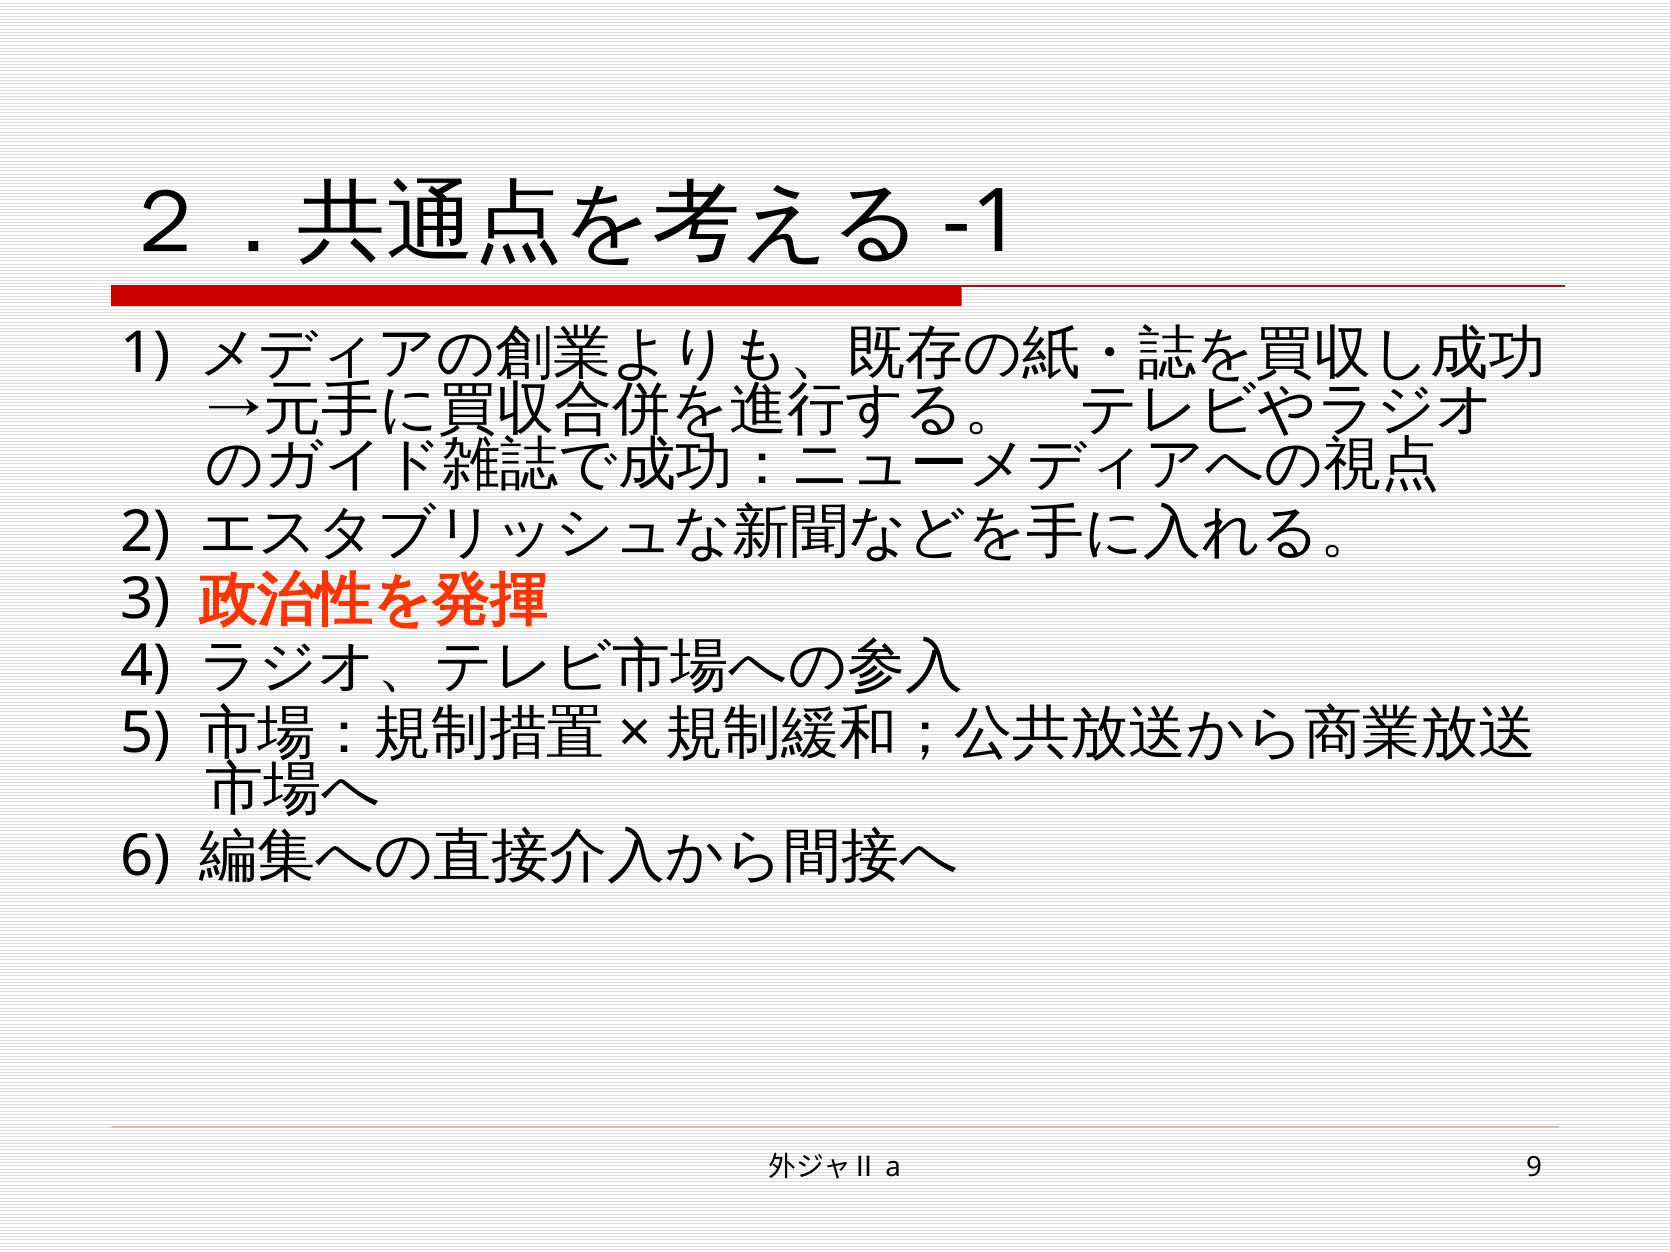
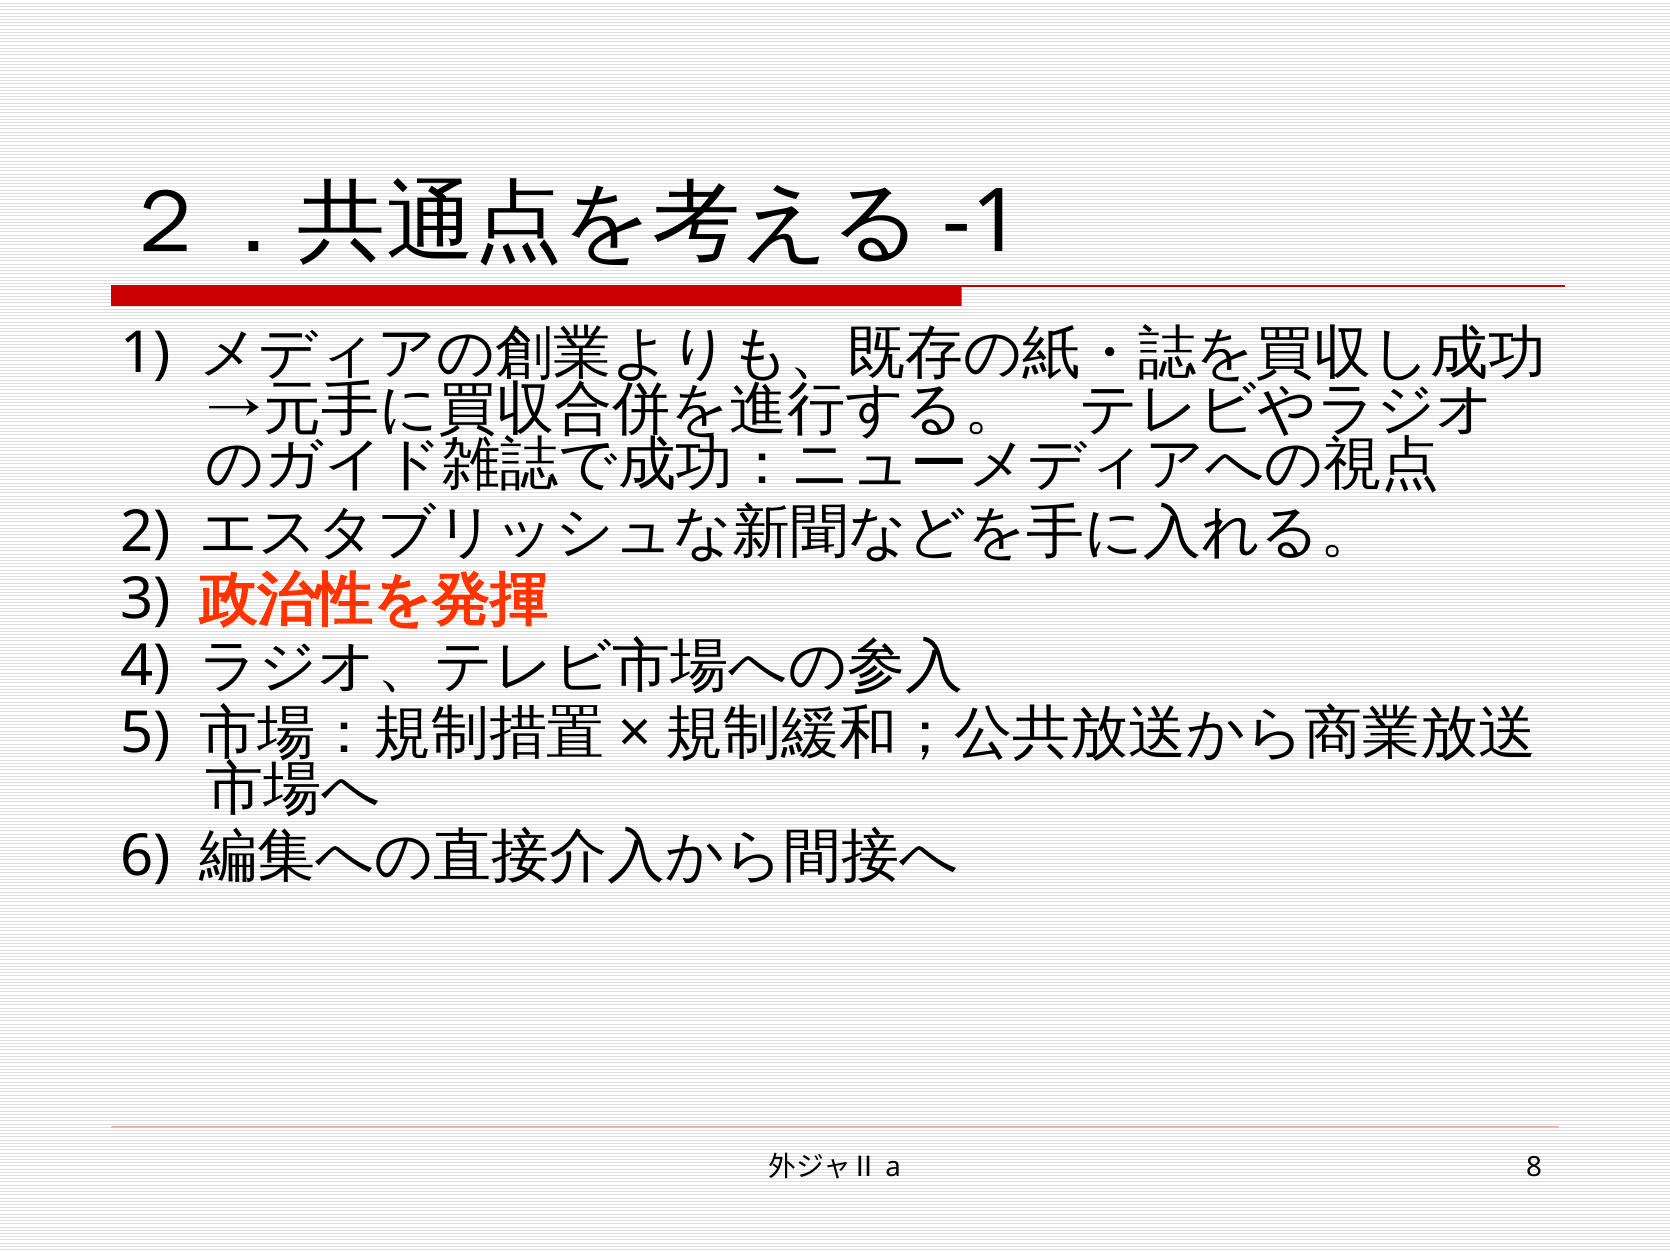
9: 9 -> 8 (1534, 1168)
